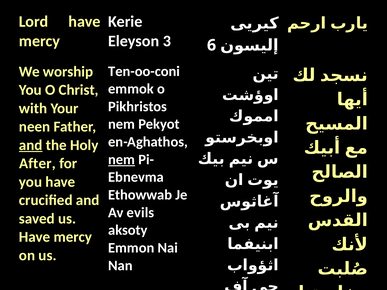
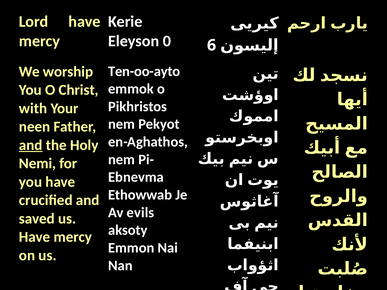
3: 3 -> 0 (167, 41)
Ten-oo-coni: Ten-oo-coni -> Ten-oo-ayto (144, 71)
nem underline: present -> none (122, 160)
After: After -> Nemi (37, 164)
